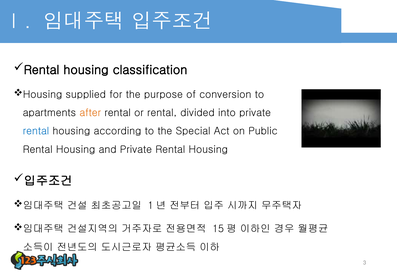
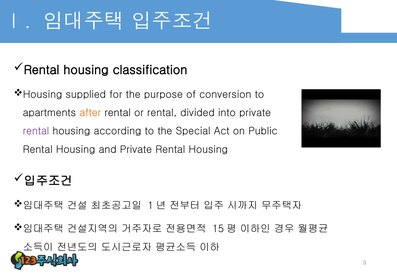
rental colour: blue -> purple (36, 131)
